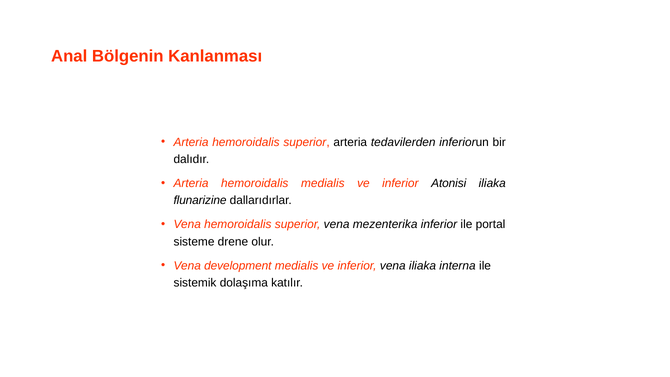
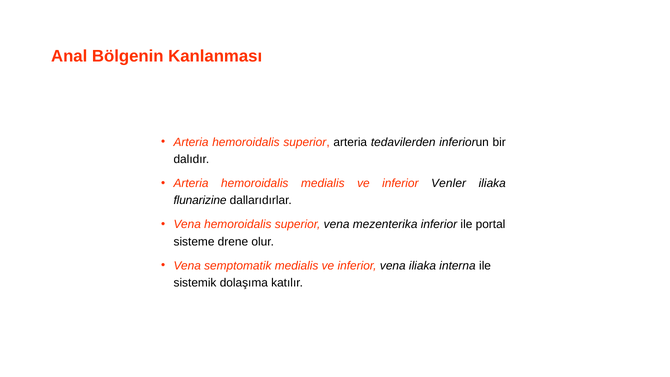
Atonisi: Atonisi -> Venler (449, 183)
development: development -> semptomatik (238, 266)
